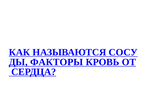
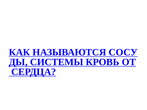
ФАКТОРЫ: ФАКТОРЫ -> СИСТЕМЫ (57, 62)
